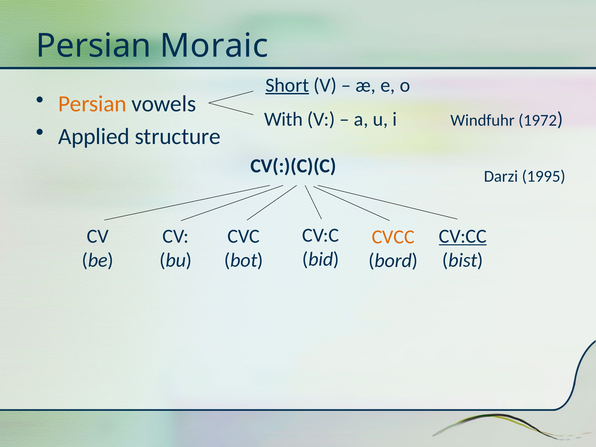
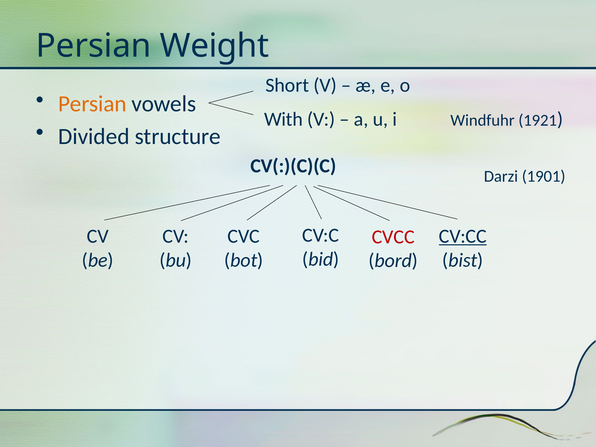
Moraic: Moraic -> Weight (214, 46)
Short underline: present -> none (287, 85)
1972: 1972 -> 1921 (538, 120)
Applied: Applied -> Divided (94, 136)
1995: 1995 -> 1901 (544, 176)
CVCC colour: orange -> red (393, 237)
